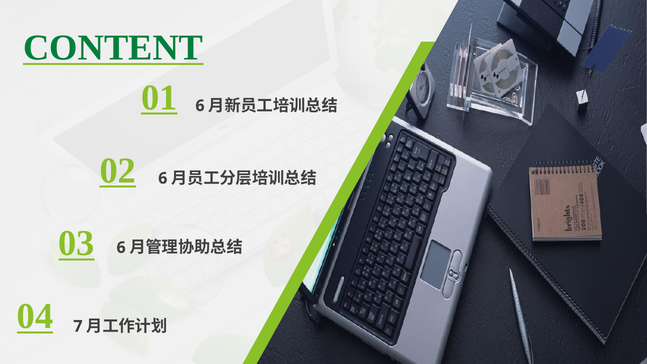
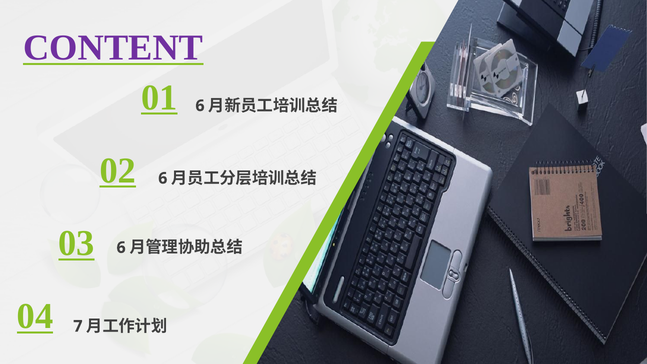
CONTENT colour: green -> purple (113, 48)
